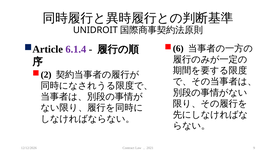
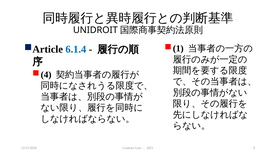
6: 6 -> 1 (178, 49)
6.1.4 colour: purple -> blue (76, 49)
2: 2 -> 4 (46, 75)
